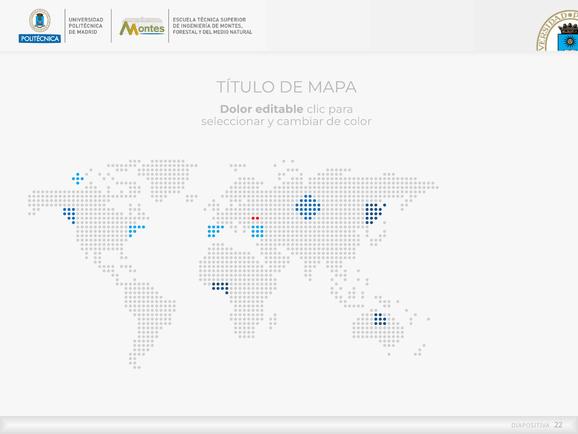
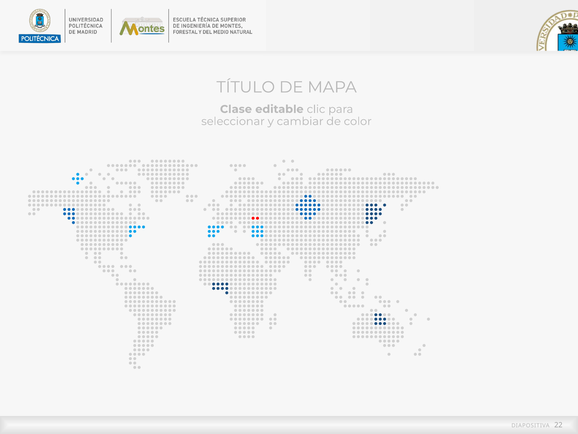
Dolor: Dolor -> Clase (236, 109)
